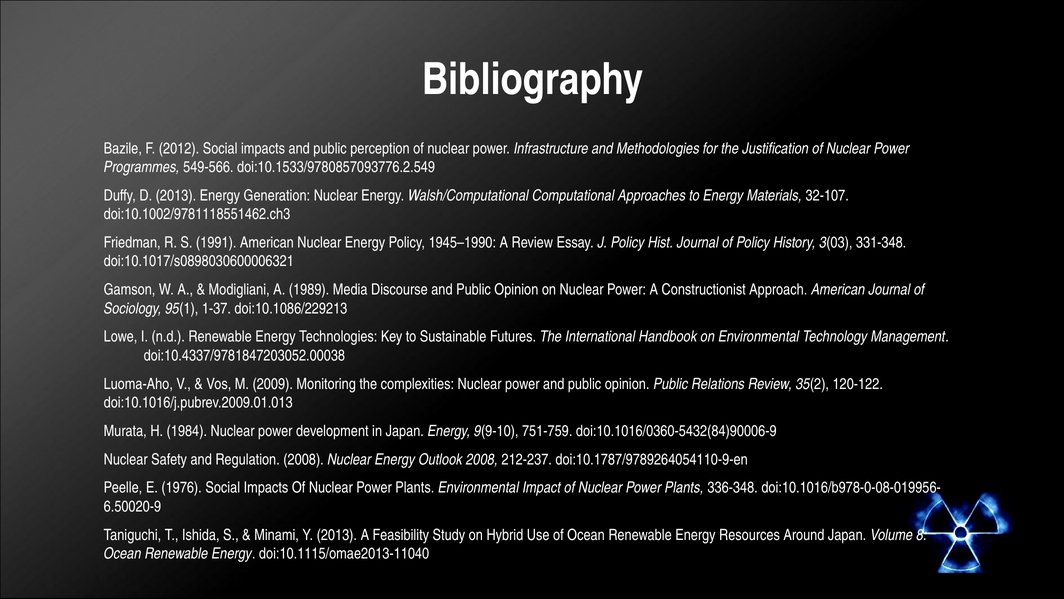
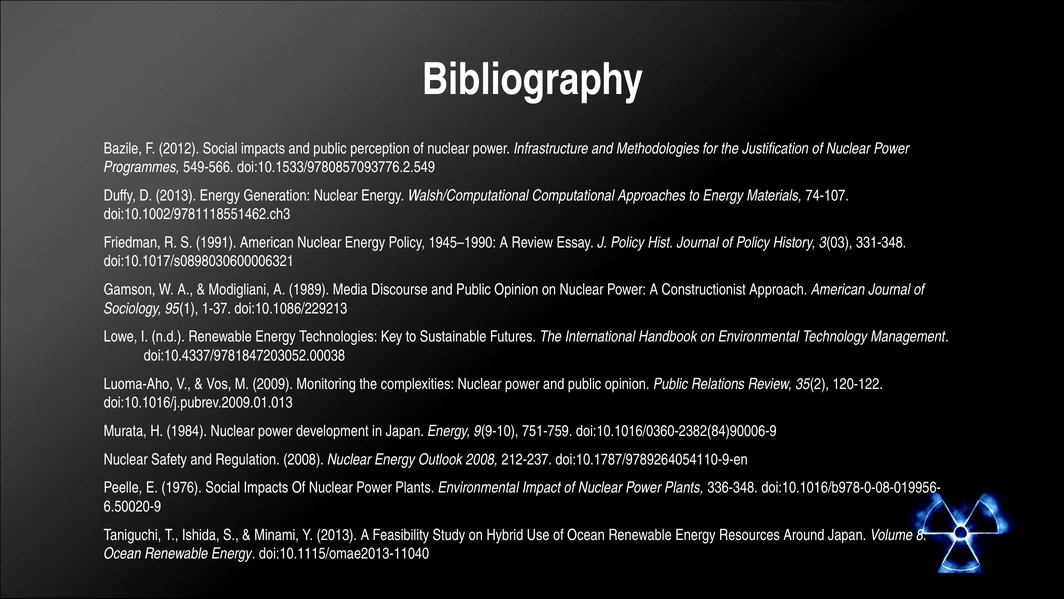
32-107: 32-107 -> 74-107 (827, 195)
doi:10.1016/0360-5432(84)90006-9: doi:10.1016/0360-5432(84)90006-9 -> doi:10.1016/0360-2382(84)90006-9 (676, 431)
